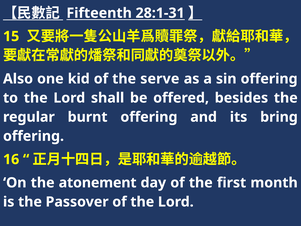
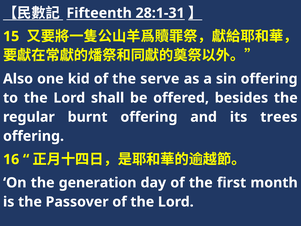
bring: bring -> trees (279, 117)
atonement: atonement -> generation (98, 183)
